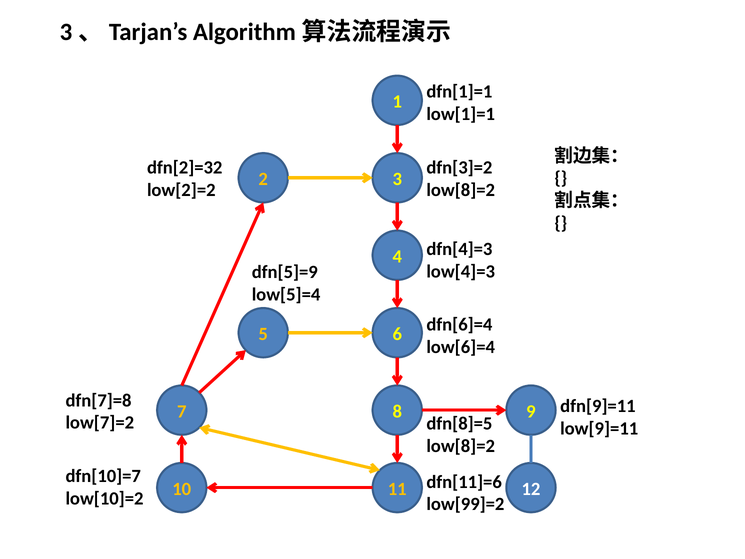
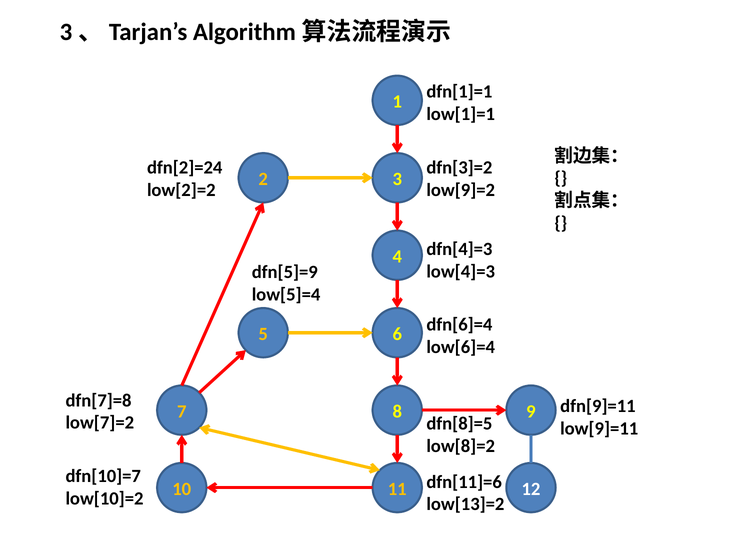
dfn[2]=32: dfn[2]=32 -> dfn[2]=24 (185, 167)
low[8]=2: low[8]=2 -> low[9]=2 (461, 190)
low[99]=2: low[99]=2 -> low[13]=2 (465, 504)
